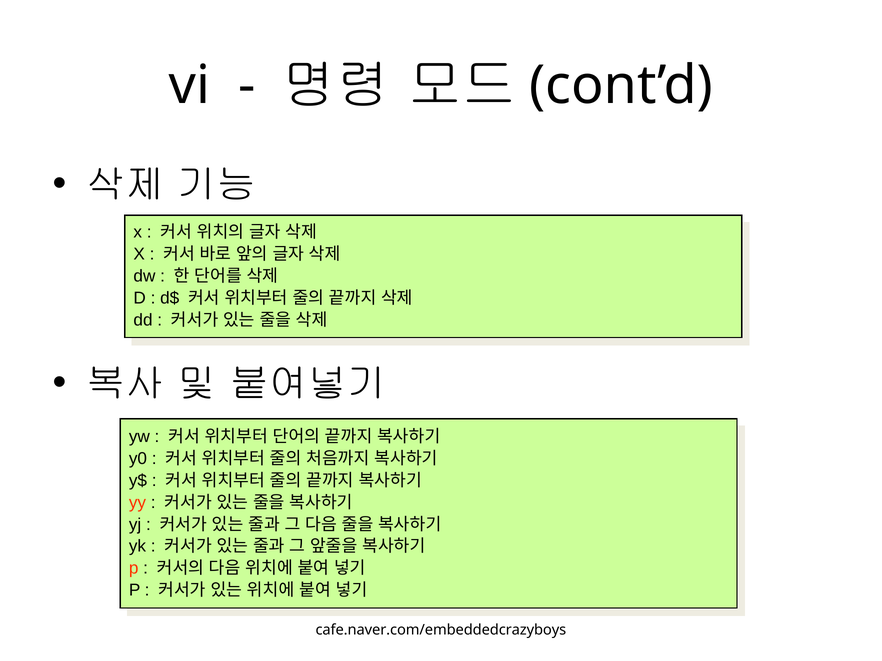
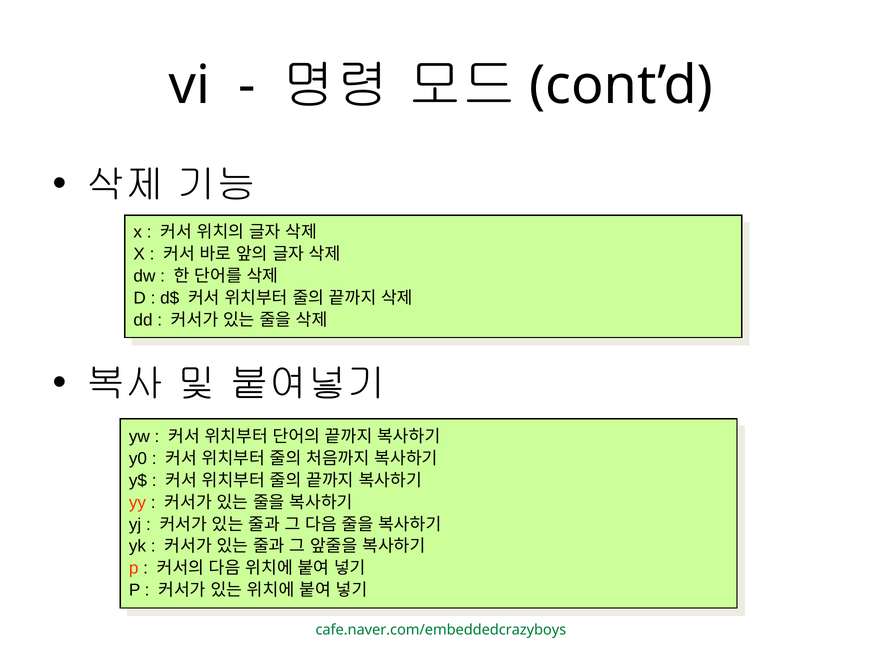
cafe.naver.com/embeddedcrazyboys colour: black -> green (441, 631)
